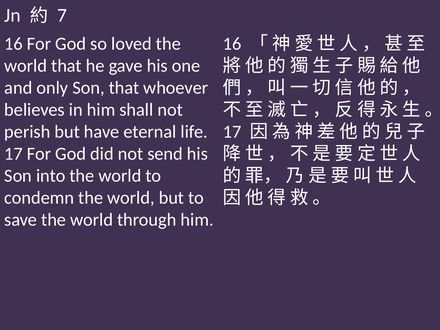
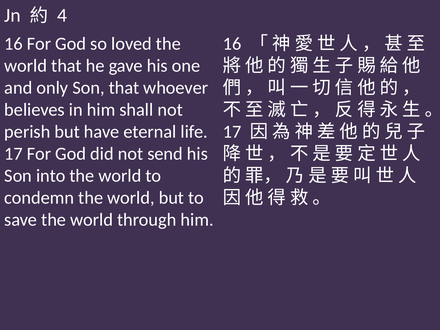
7: 7 -> 4 (62, 15)
